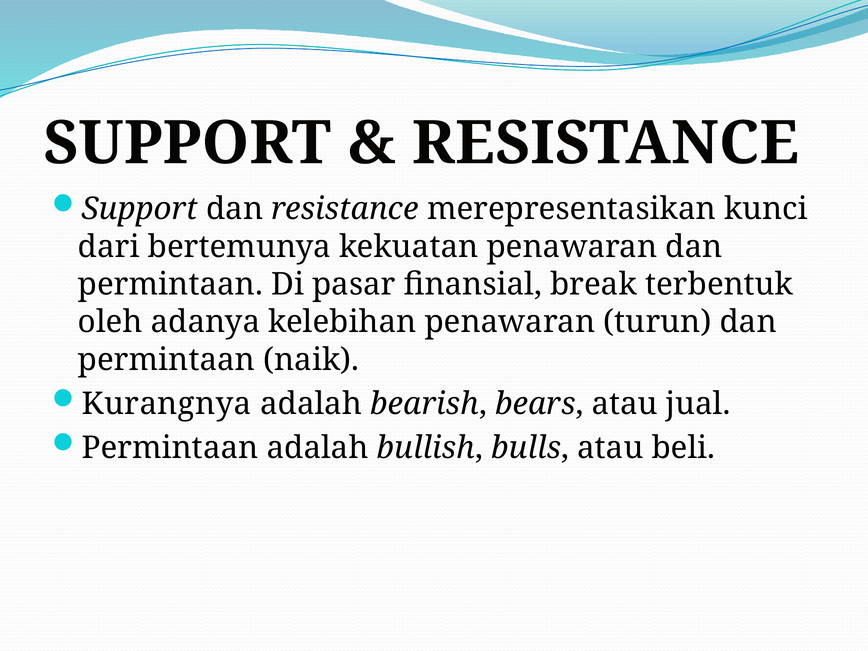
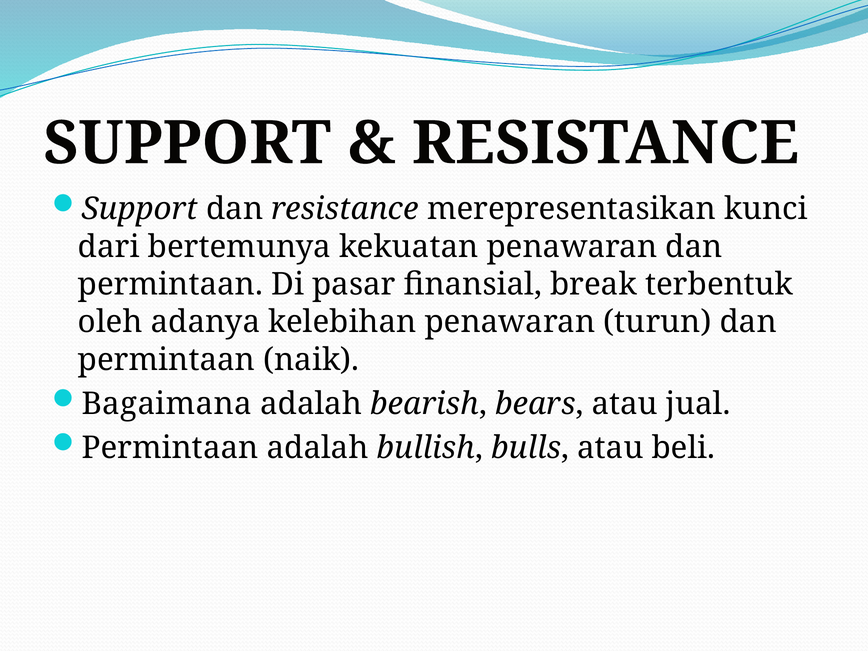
Kurangnya: Kurangnya -> Bagaimana (167, 404)
